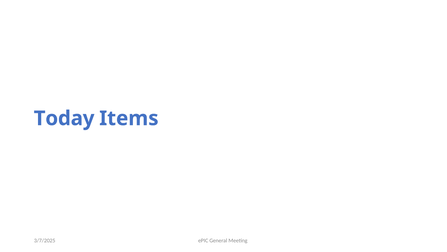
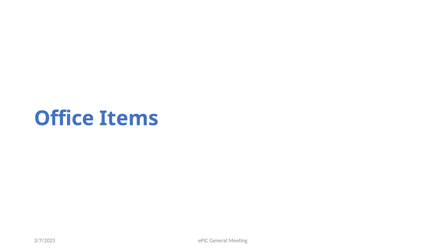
Today: Today -> Office (64, 118)
